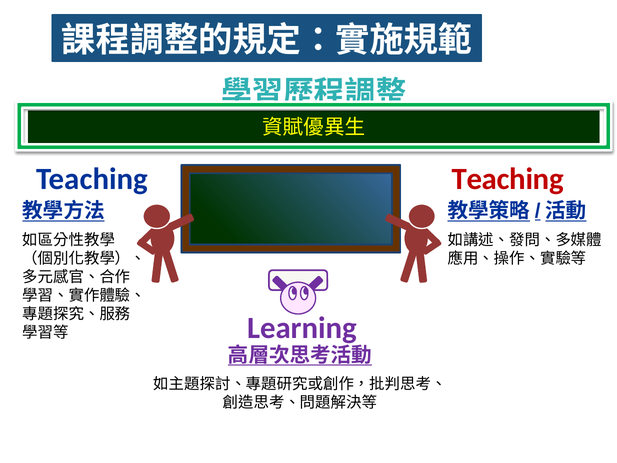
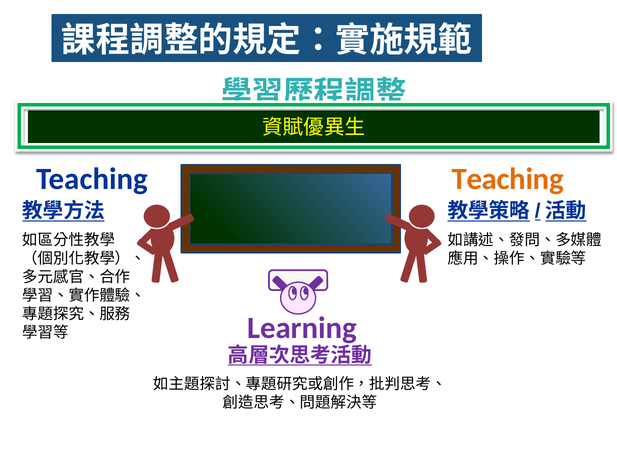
Teaching colour: red -> orange (508, 179)
